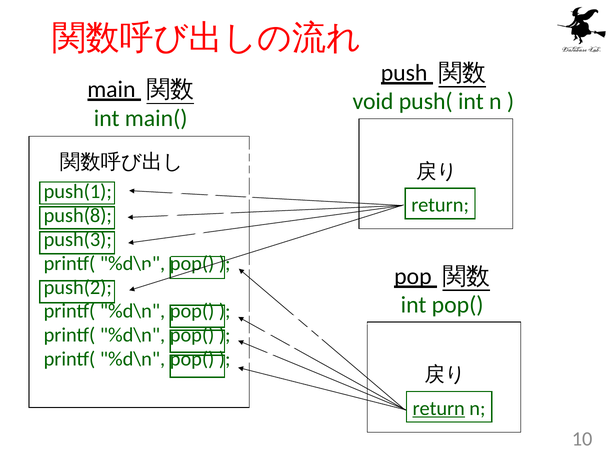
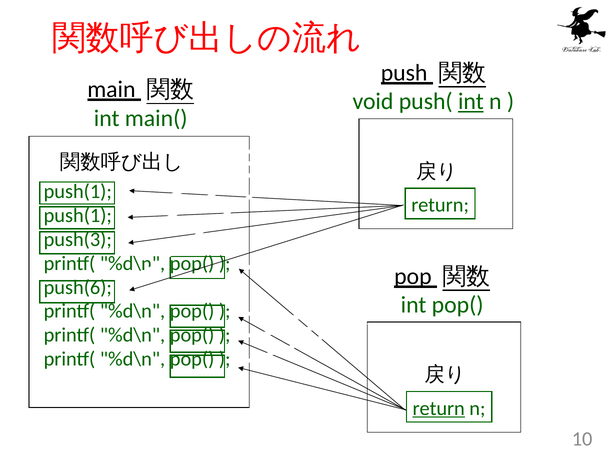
int underline: none -> present (471, 102)
push(8: push(8 -> push(1 (78, 216)
push(2: push(2 -> push(6 (78, 287)
